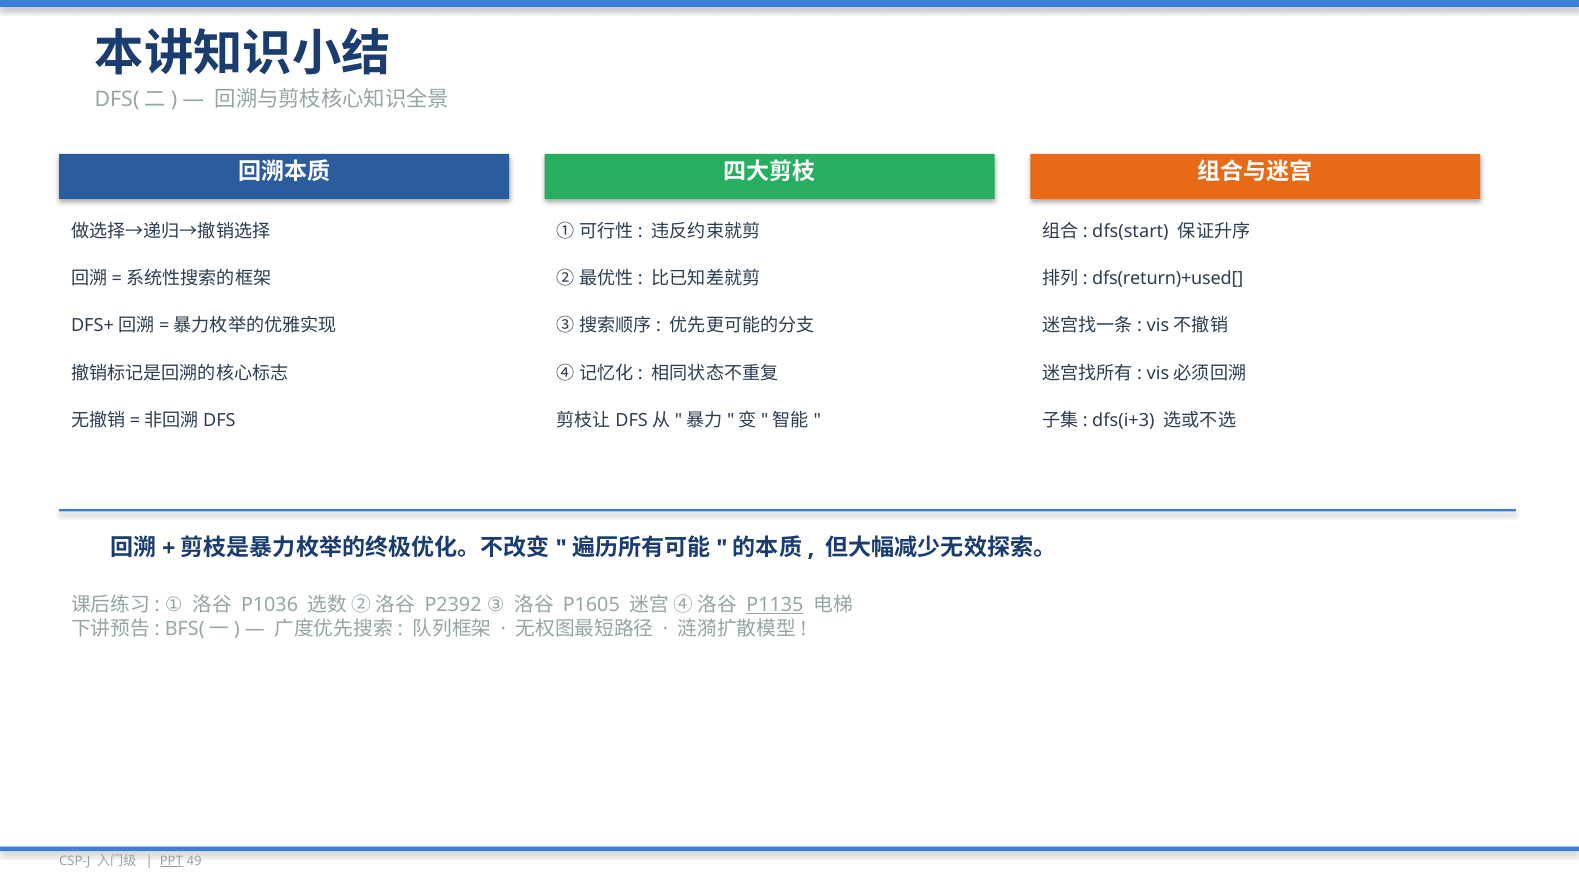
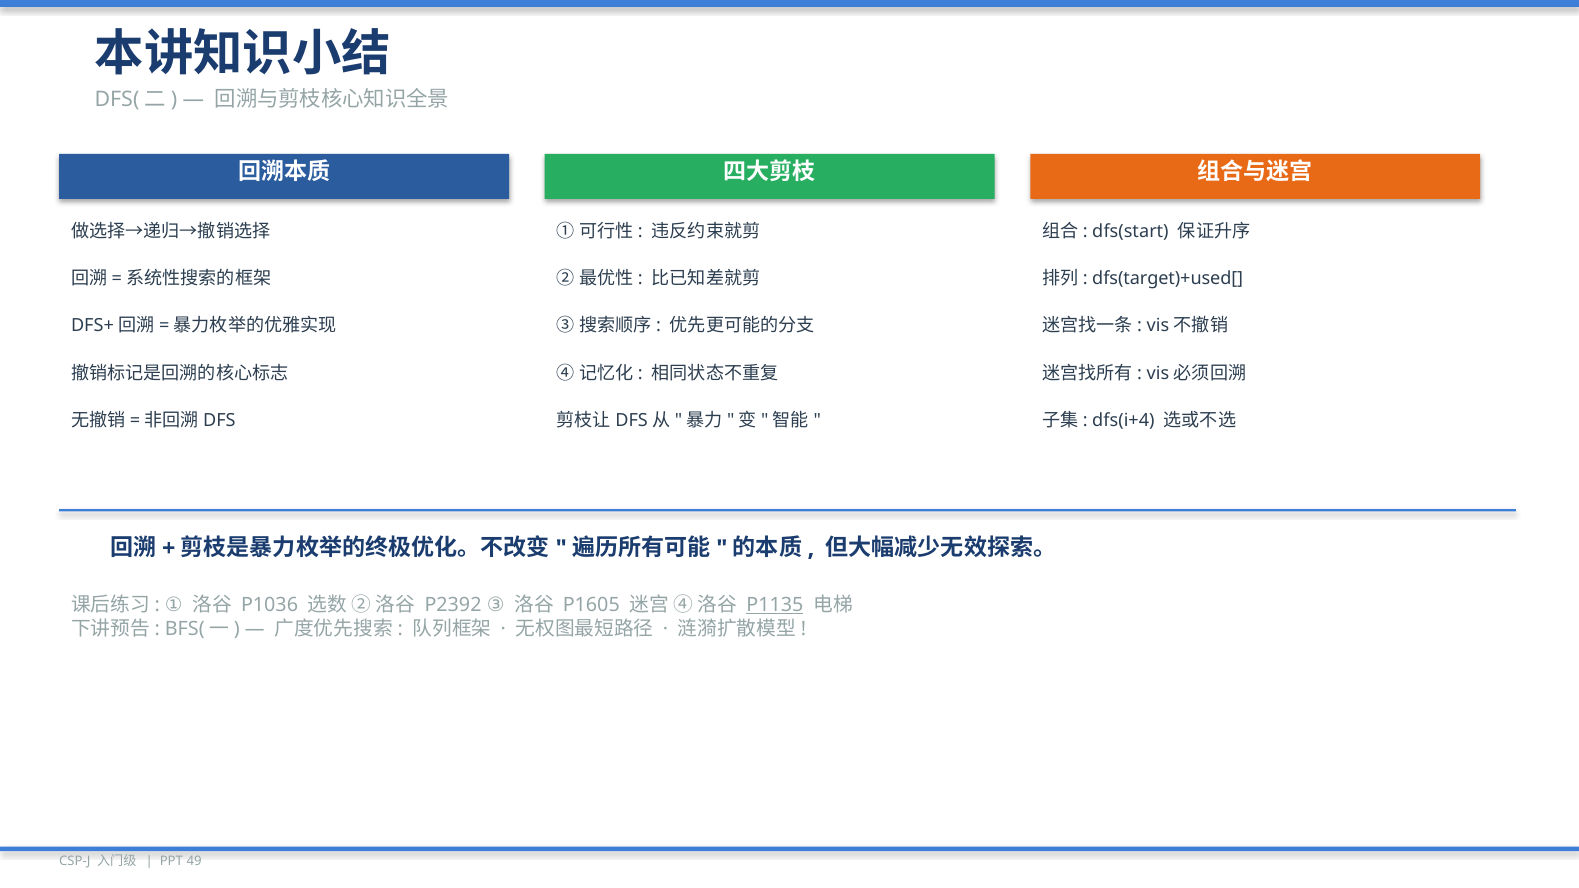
dfs(return)+used[: dfs(return)+used[ -> dfs(target)+used[ (1168, 279)
dfs(i+3: dfs(i+3 -> dfs(i+4 (1123, 421)
PPT underline: present -> none (171, 861)
